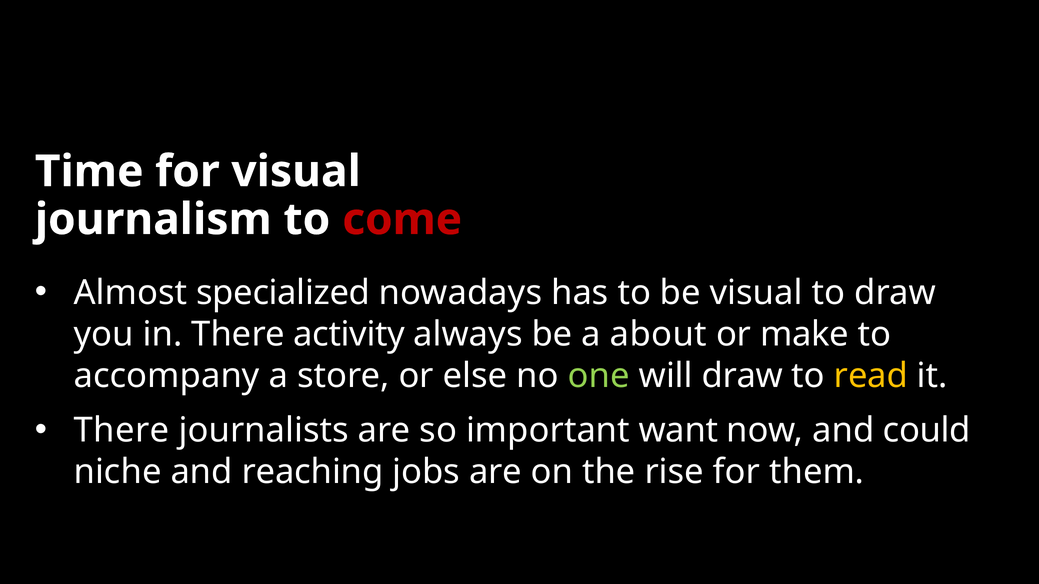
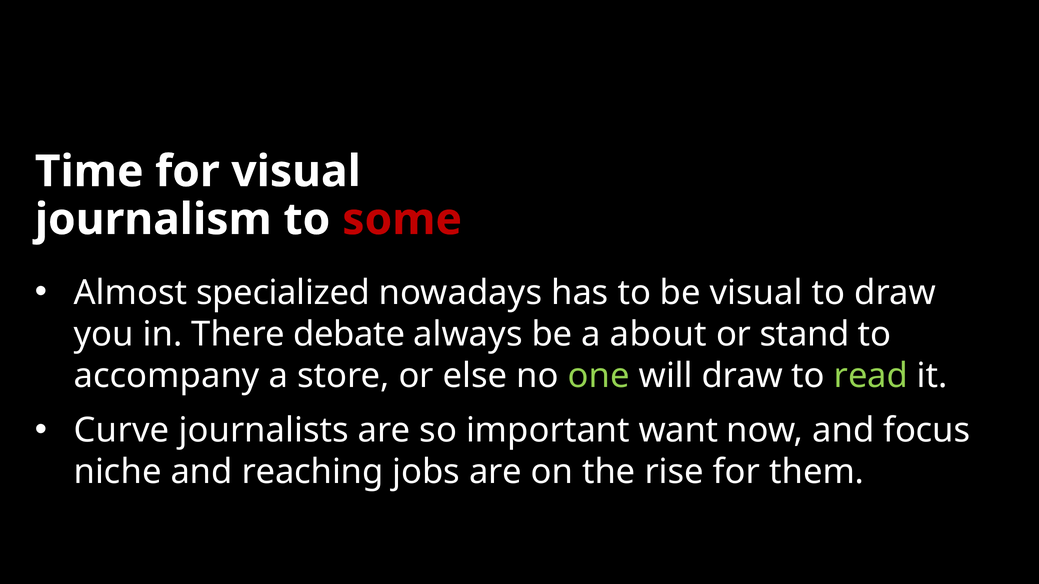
come: come -> some (402, 220)
activity: activity -> debate (349, 335)
make: make -> stand (805, 335)
read colour: yellow -> light green (871, 376)
There: There -> Curve (122, 431)
could: could -> focus (927, 431)
